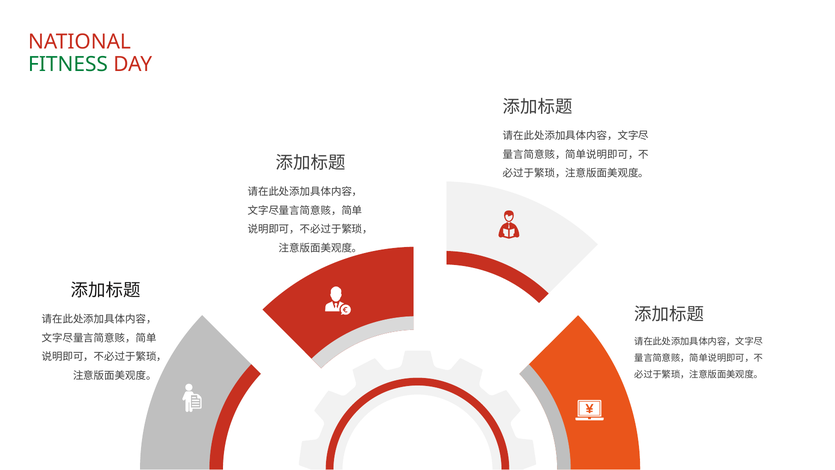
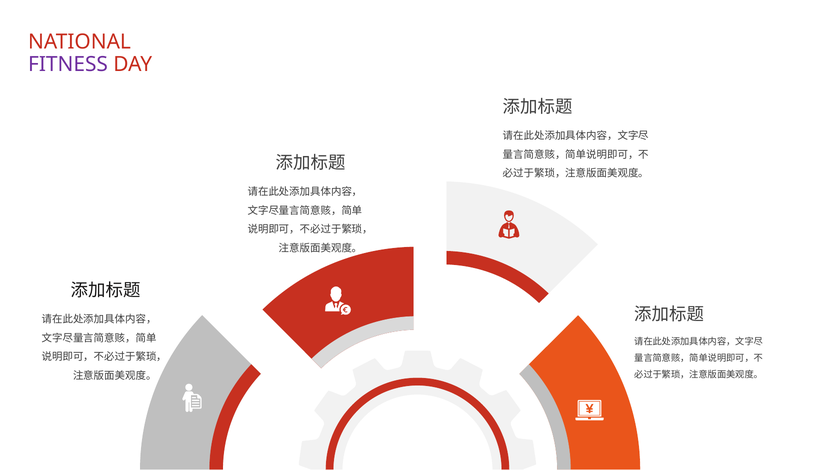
FITNESS colour: green -> purple (68, 64)
